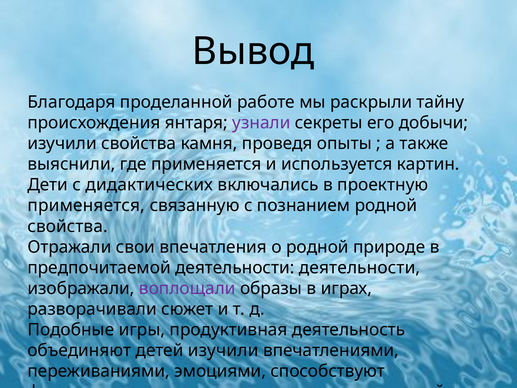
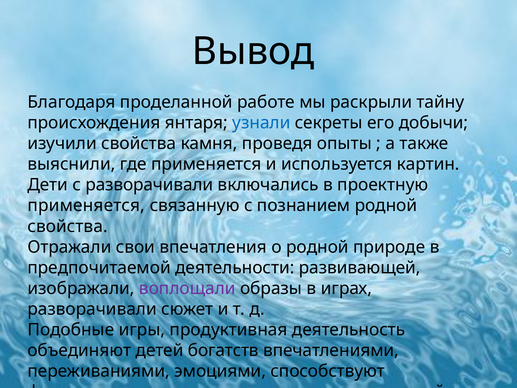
узнали colour: purple -> blue (261, 123)
с дидактических: дидактических -> разворачивали (149, 185)
деятельности деятельности: деятельности -> развивающей (360, 268)
детей изучили: изучили -> богатств (223, 350)
